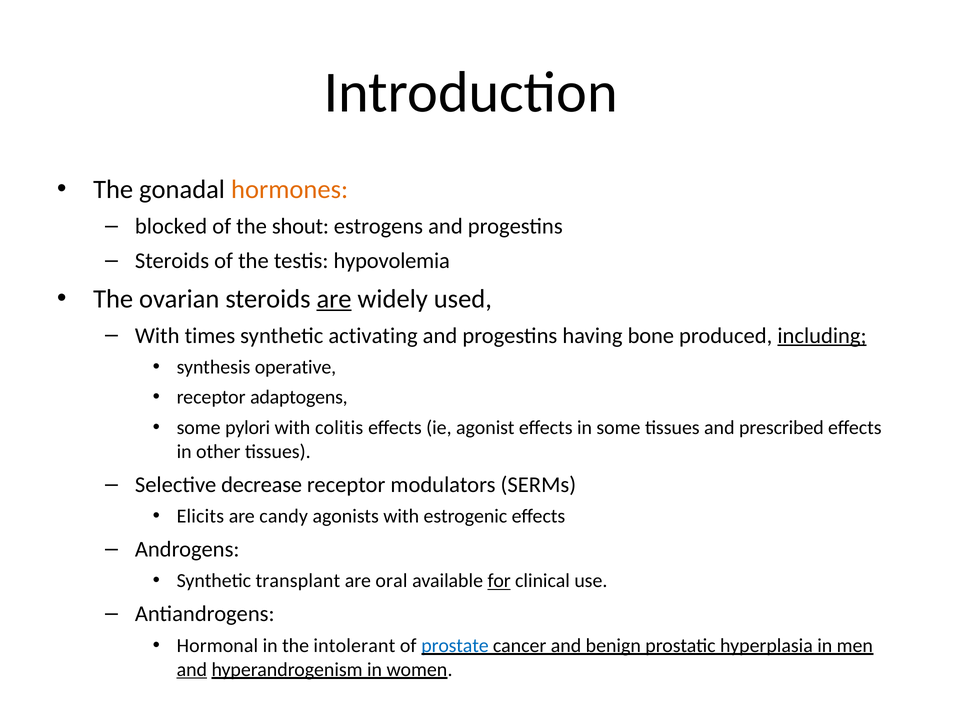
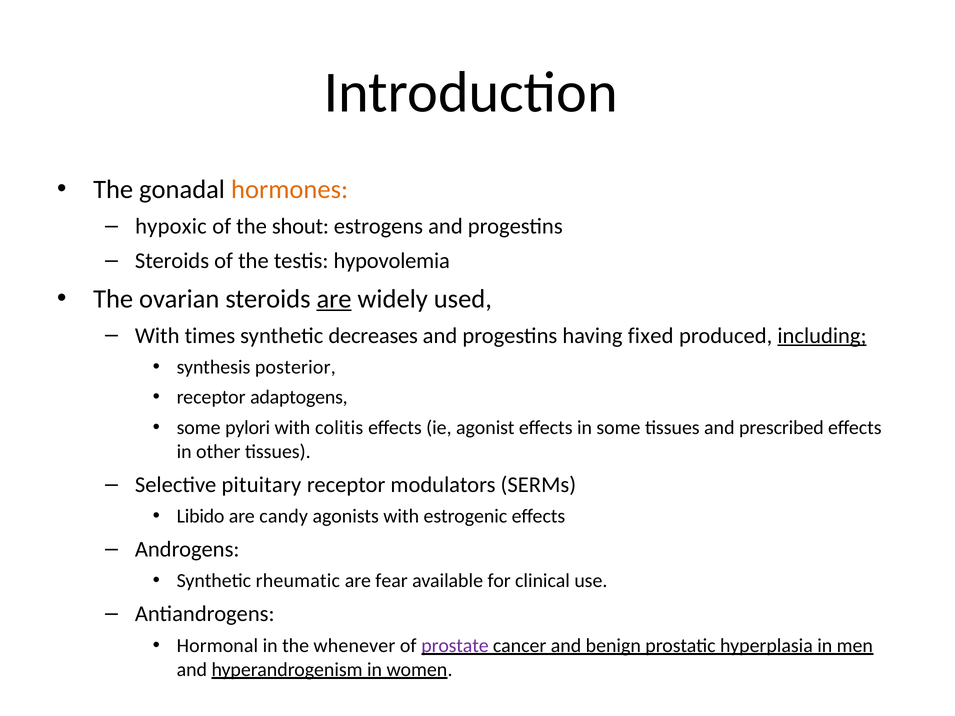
blocked: blocked -> hypoxic (171, 226)
activating: activating -> decreases (373, 336)
bone: bone -> fixed (651, 336)
operative: operative -> posterior (295, 367)
decrease: decrease -> pituitary (261, 485)
Elicits: Elicits -> Libido (201, 516)
transplant: transplant -> rheumatic (298, 581)
oral: oral -> fear (392, 581)
for underline: present -> none (499, 581)
intolerant: intolerant -> whenever (354, 646)
prostate colour: blue -> purple (455, 646)
and underline: present -> none (192, 670)
